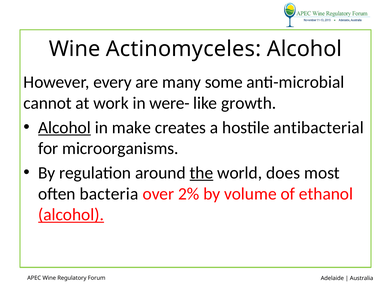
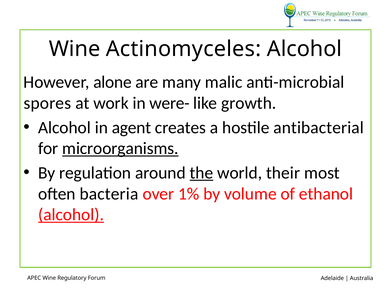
every: every -> alone (113, 82)
some: some -> malic (224, 82)
cannot: cannot -> spores (47, 103)
Alcohol underline: present -> none (64, 127)
make: make -> agent (131, 127)
microorganisms underline: none -> present (120, 148)
does: does -> their (283, 172)
2%: 2% -> 1% (189, 193)
